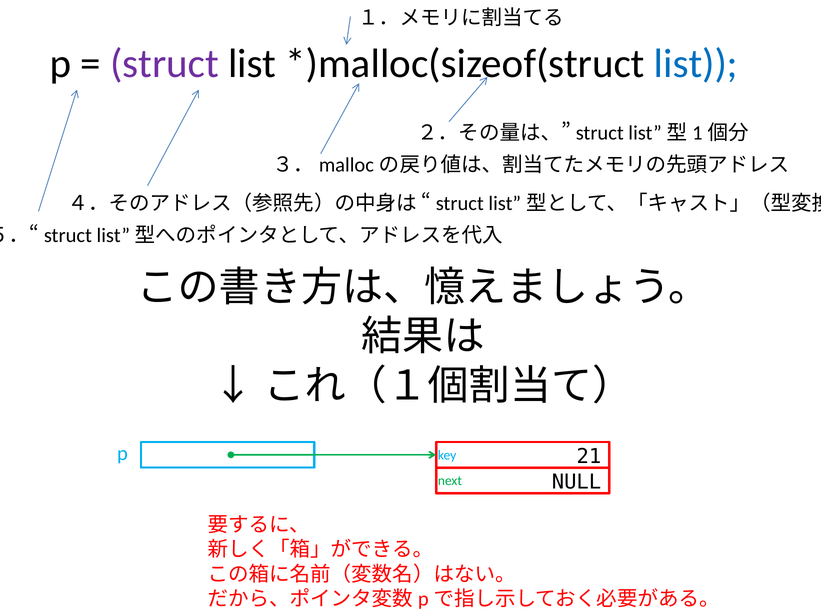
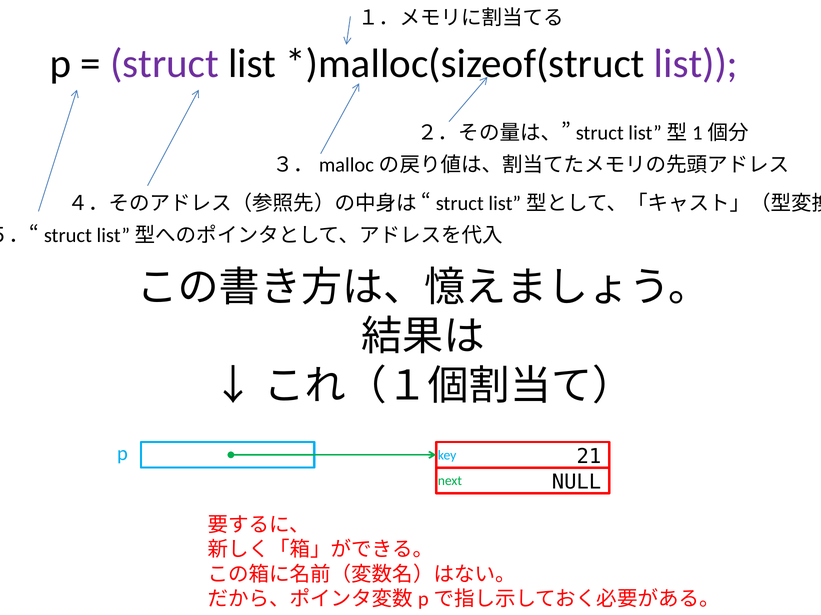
list colour: blue -> purple (696, 64)
